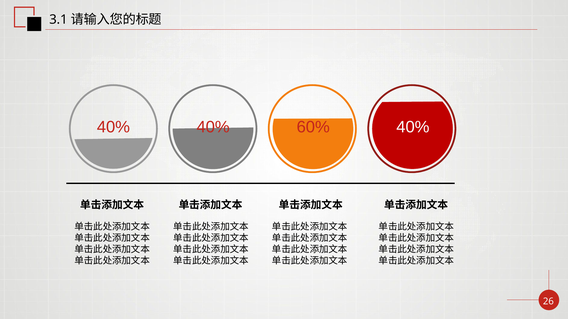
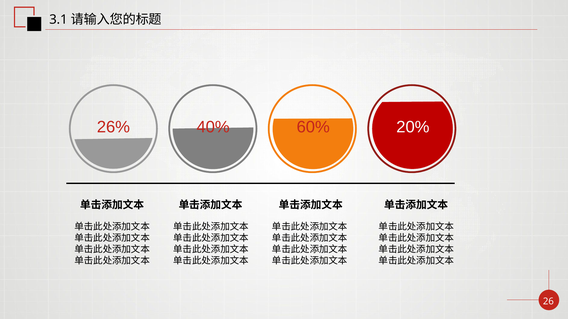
40%: 40% -> 26% (113, 127)
60% 40%: 40% -> 20% (413, 127)
